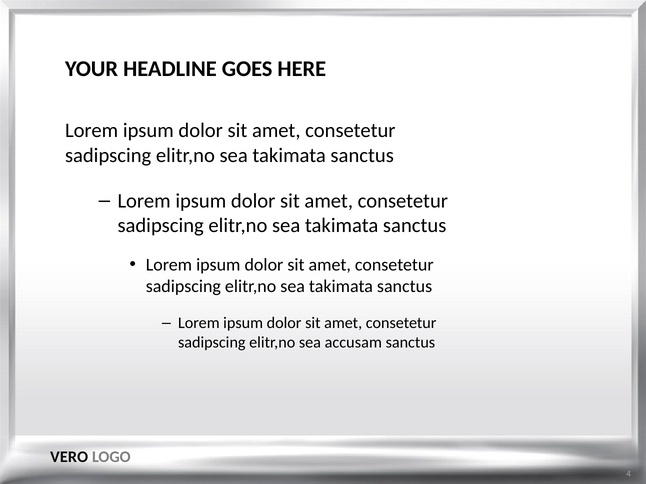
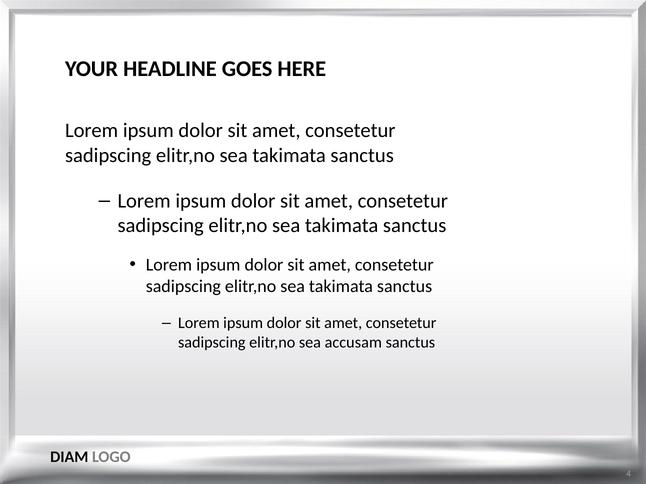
VERO: VERO -> DIAM (69, 457)
